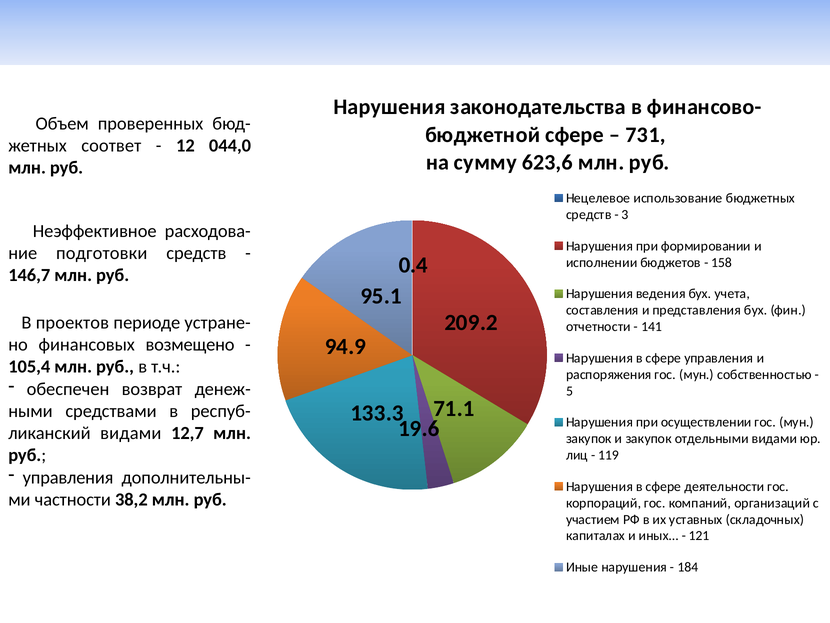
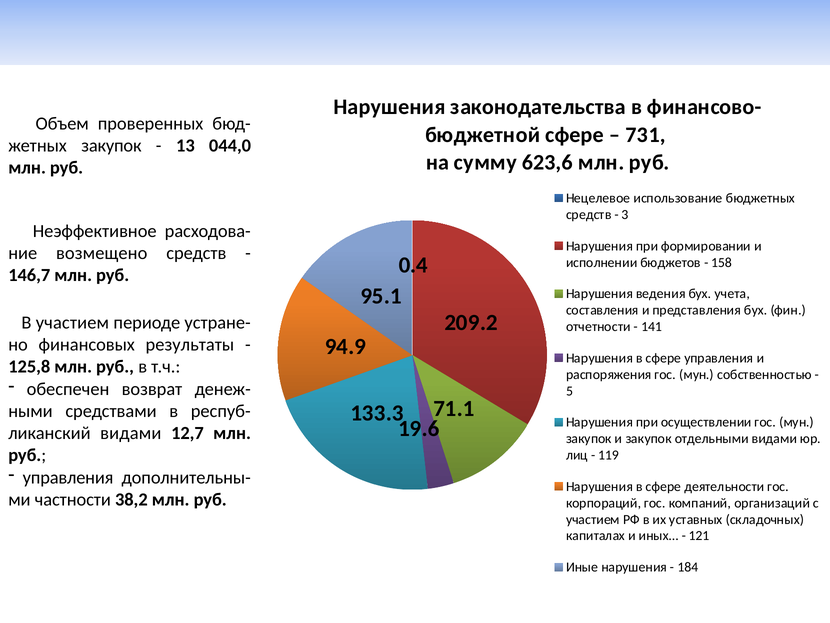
соответ: соответ -> закупок (111, 146)
12: 12 -> 13 (185, 146)
подготовки: подготовки -> возмещено (102, 253)
В проектов: проектов -> участием (72, 322)
возмещено: возмещено -> результаты (190, 344)
105,4: 105,4 -> 125,8 (29, 367)
